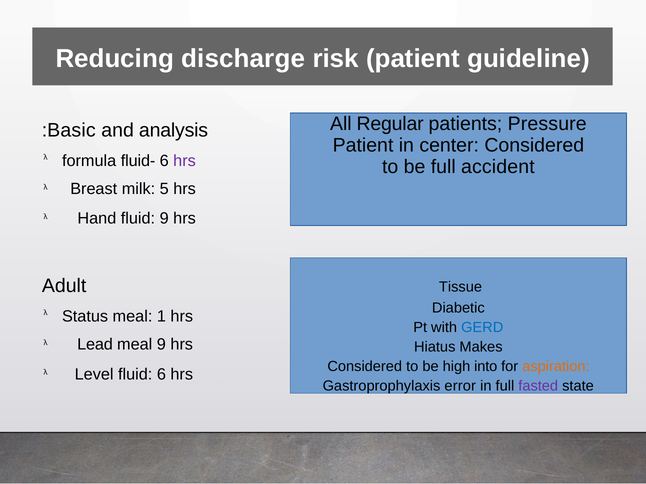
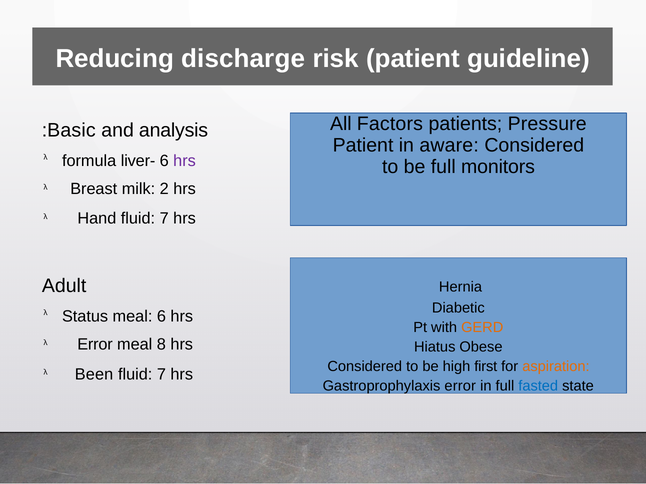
Regular: Regular -> Factors (390, 124)
center: center -> aware (449, 145)
fluid-: fluid- -> liver- (138, 161)
accident: accident -> monitors (498, 167)
5: 5 -> 2 (164, 189)
9: 9 -> 7 (164, 219)
Tissue: Tissue -> Hernia (461, 287)
meal 1: 1 -> 6 (161, 317)
GERD colour: blue -> orange (482, 328)
Lead: Lead -> Error (95, 345)
meal 9: 9 -> 8 (161, 345)
Makes: Makes -> Obese (481, 347)
into: into -> first (486, 367)
Level: Level -> Been (94, 374)
6: 6 -> 7 (161, 374)
fasted colour: purple -> blue (538, 386)
